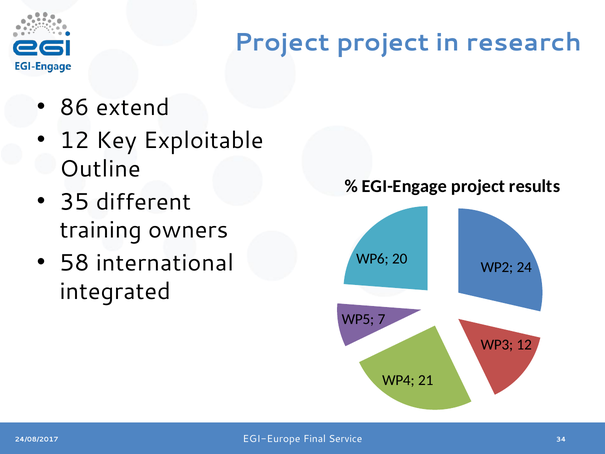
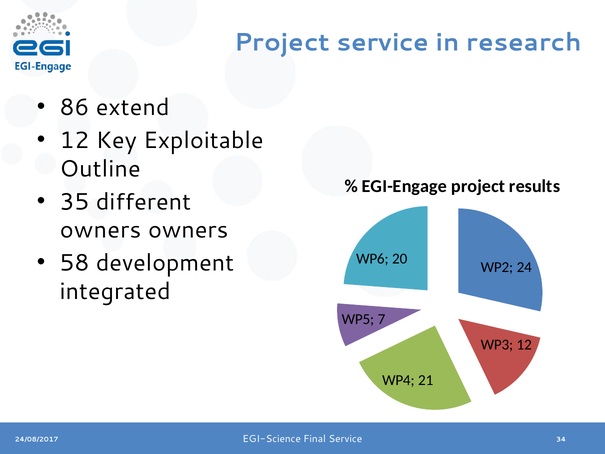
Project project: project -> service (383, 42)
training: training -> owners (101, 230)
international: international -> development (165, 263)
EGI-Europe: EGI-Europe -> EGI-Science (272, 439)
